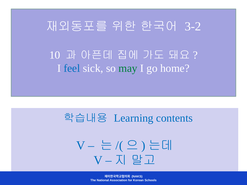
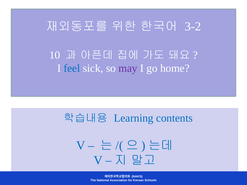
may colour: green -> purple (128, 68)
